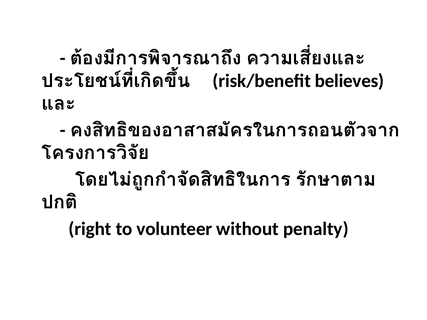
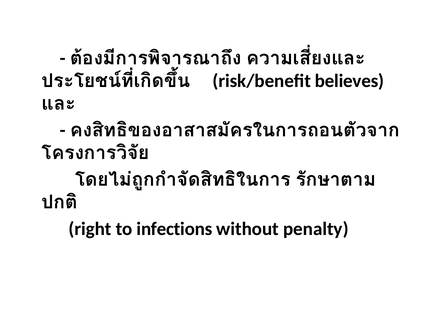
volunteer: volunteer -> infections (174, 229)
